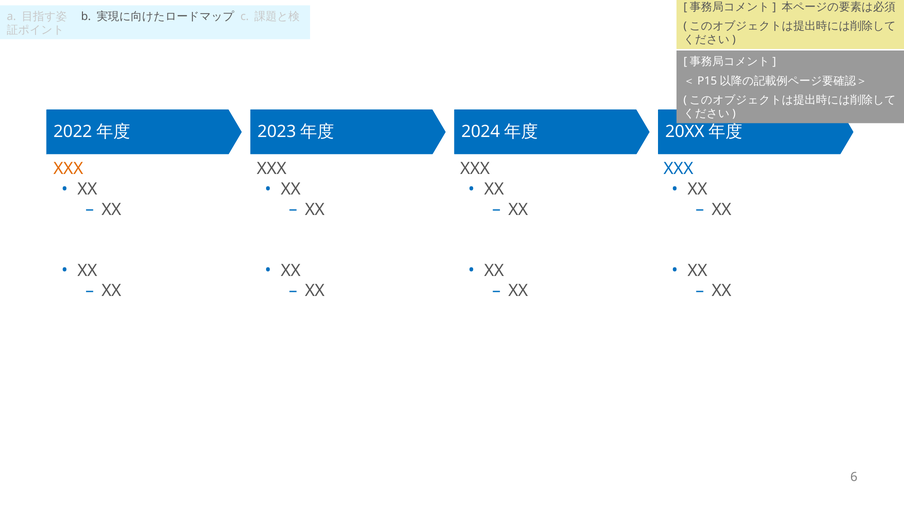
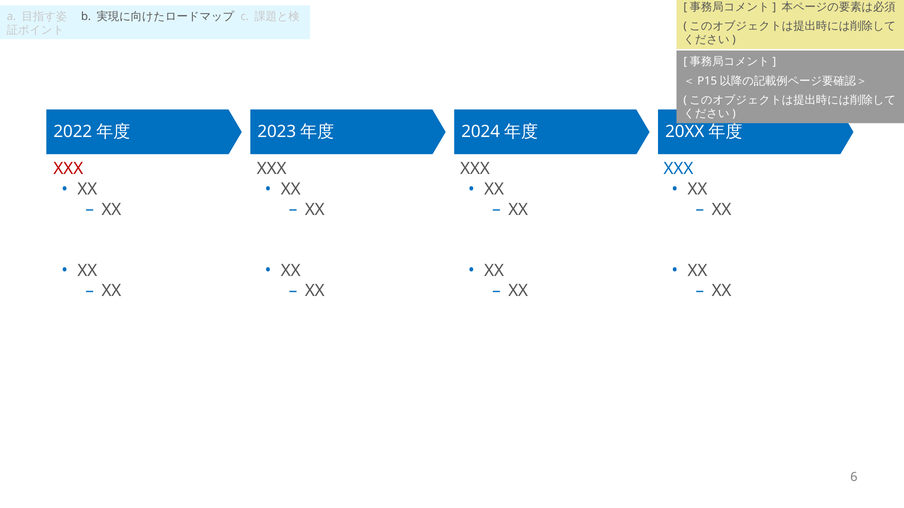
XXX colour: orange -> red (68, 169)
